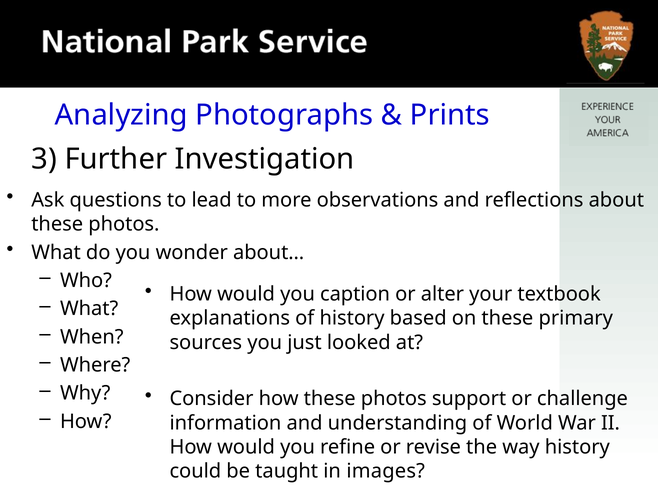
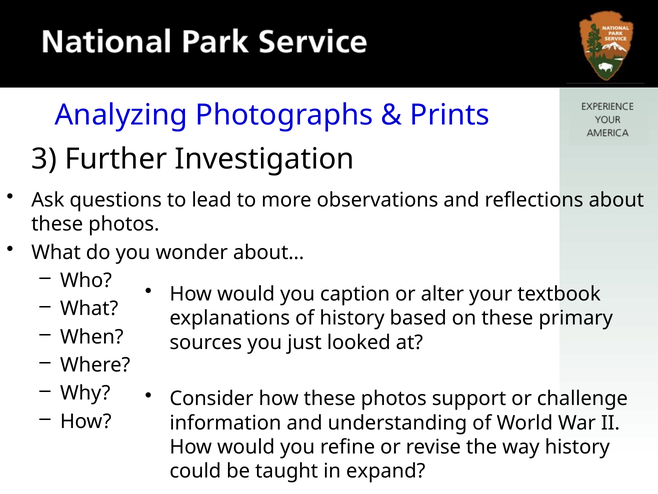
images: images -> expand (386, 471)
